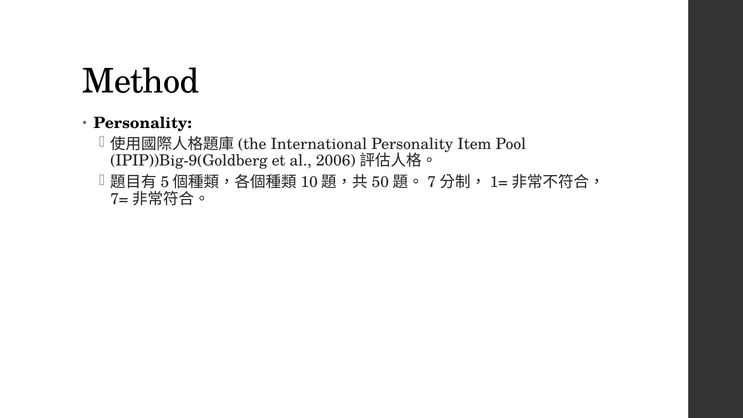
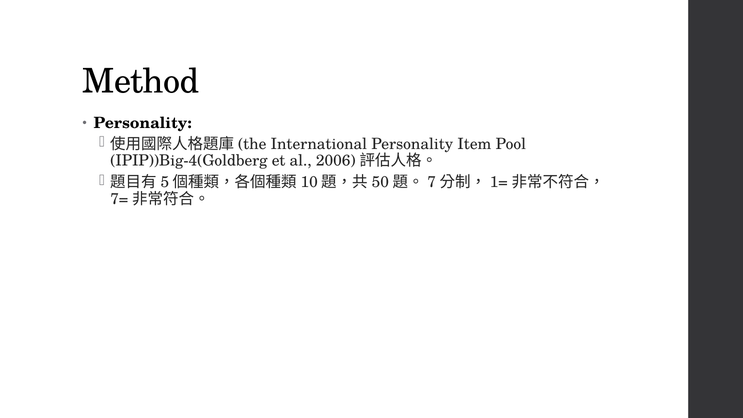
IPIP))Big-9(Goldberg: IPIP))Big-9(Goldberg -> IPIP))Big-4(Goldberg (189, 161)
